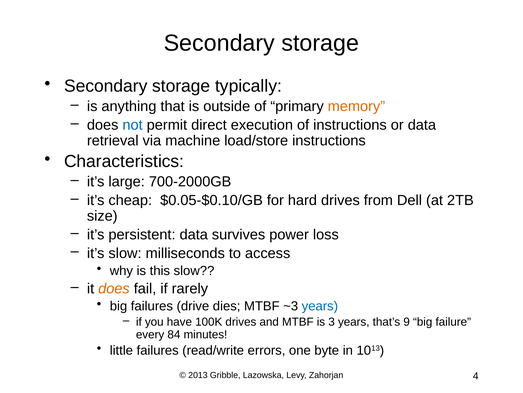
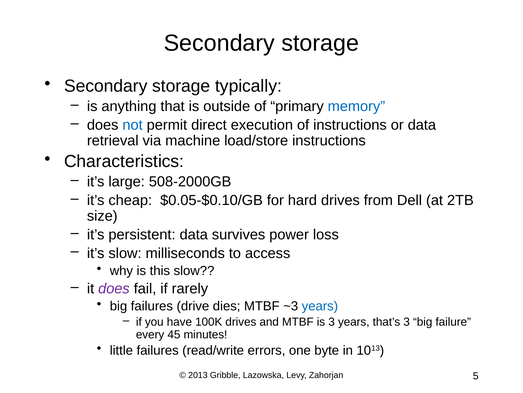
memory colour: orange -> blue (356, 106)
700-2000GB: 700-2000GB -> 508-2000GB (190, 181)
does colour: orange -> purple (114, 288)
that’s 9: 9 -> 3 (407, 321)
84: 84 -> 45 (174, 334)
4: 4 -> 5 (476, 376)
